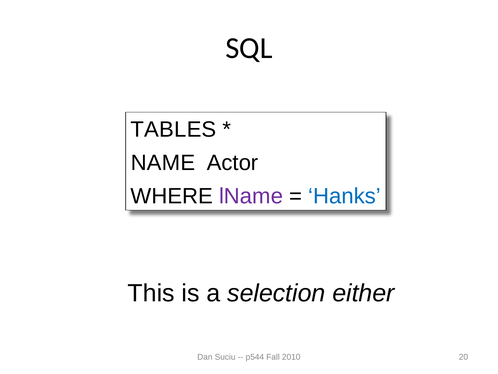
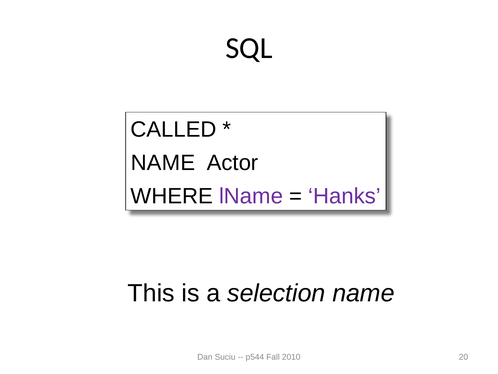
TABLES: TABLES -> CALLED (174, 129)
Hanks colour: blue -> purple (345, 196)
selection either: either -> name (363, 293)
